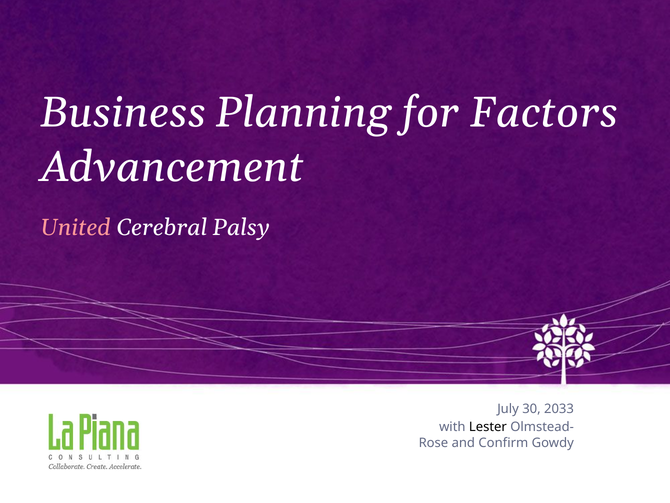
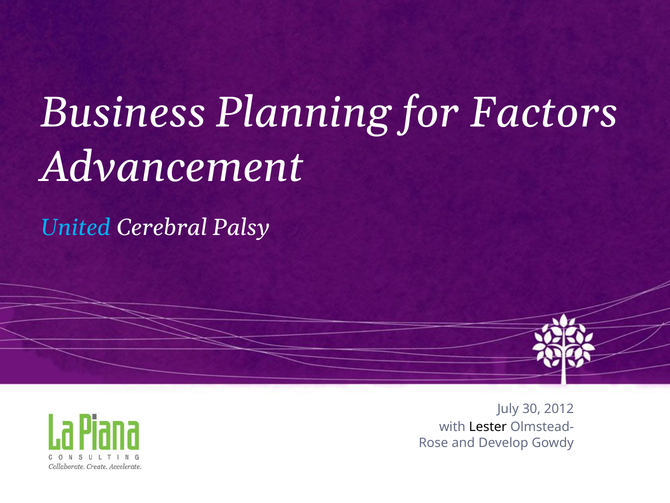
United colour: pink -> light blue (75, 227)
2033: 2033 -> 2012 (559, 408)
Confirm: Confirm -> Develop (503, 442)
